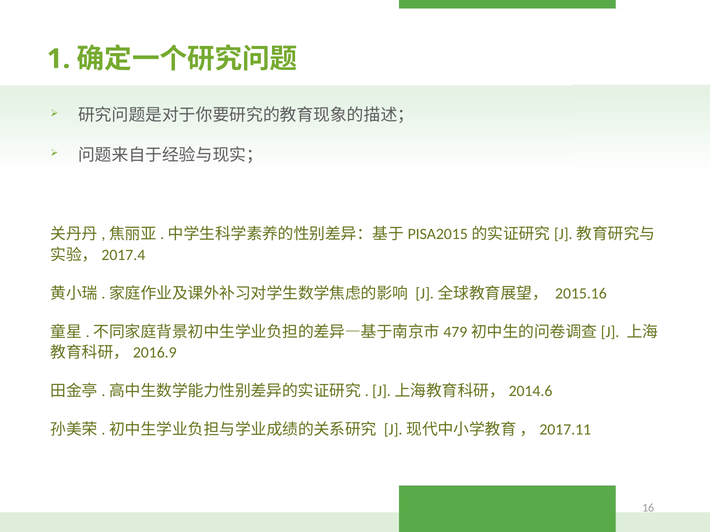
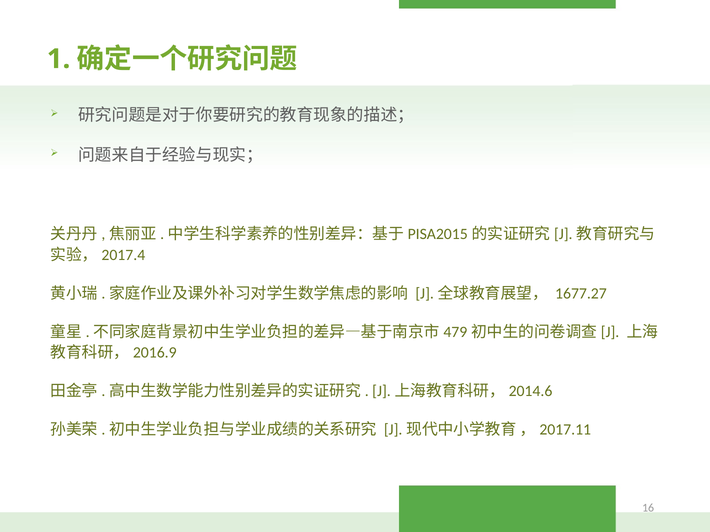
2015.16: 2015.16 -> 1677.27 (581, 294)
